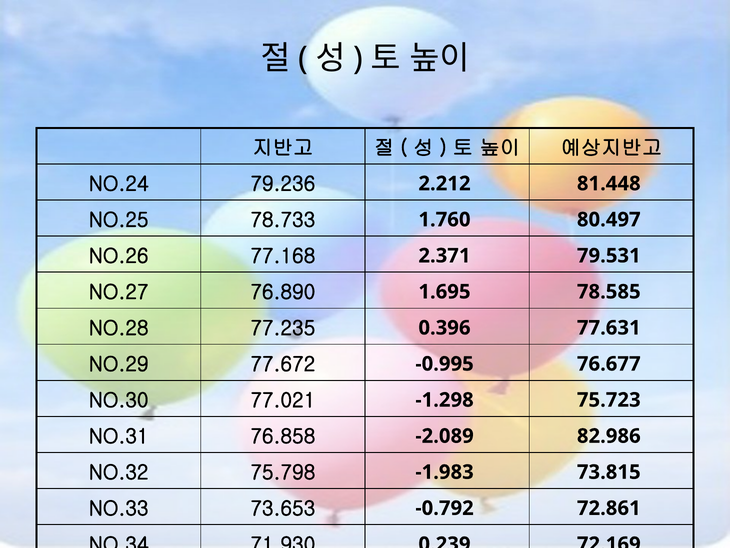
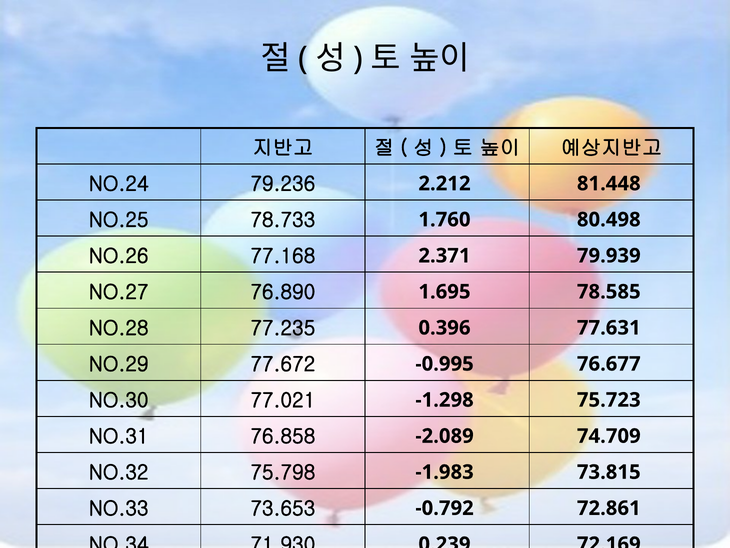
80.497: 80.497 -> 80.498 (609, 219)
79.531: 79.531 -> 79.939 (609, 255)
82.986: 82.986 -> 74.709 (609, 436)
